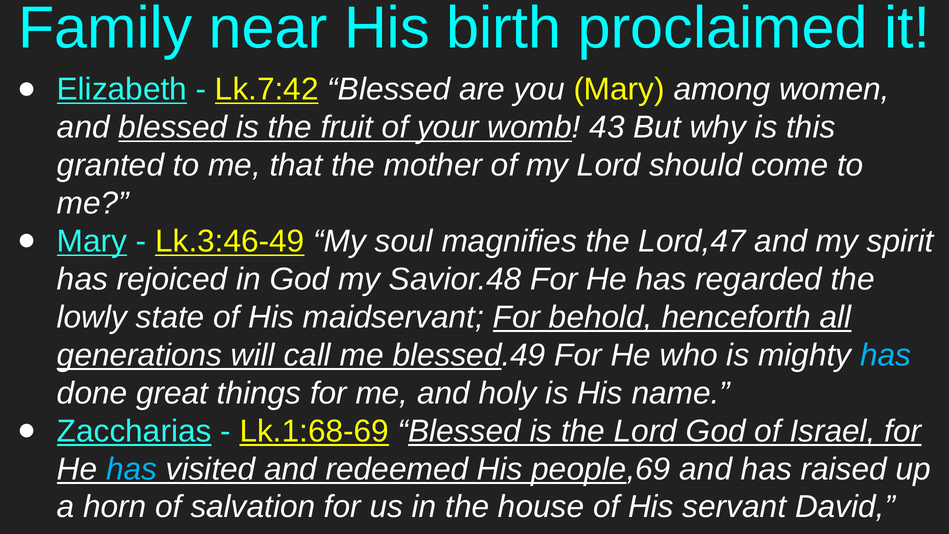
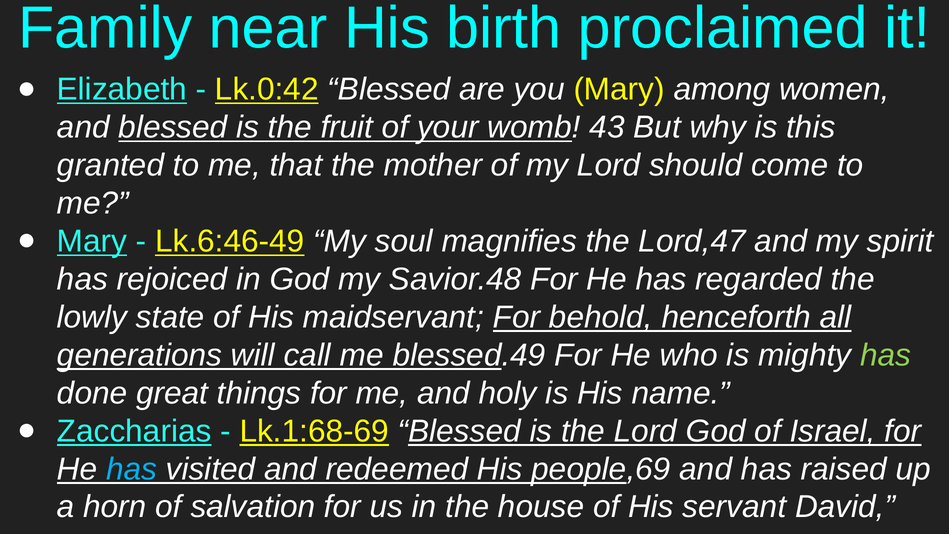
Lk.7:42: Lk.7:42 -> Lk.0:42 (267, 89)
Lk.3:46-49: Lk.3:46-49 -> Lk.6:46-49 (230, 241)
has colour: light blue -> light green (886, 355)
